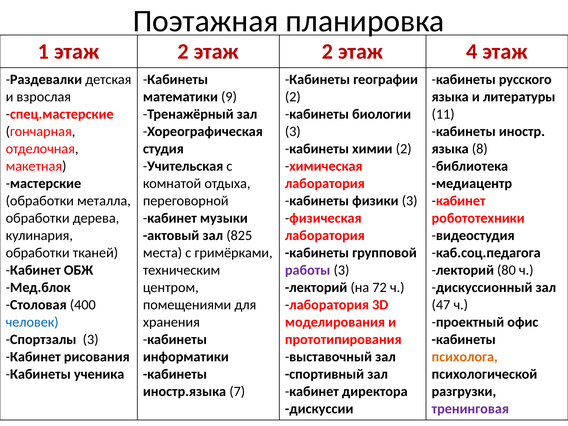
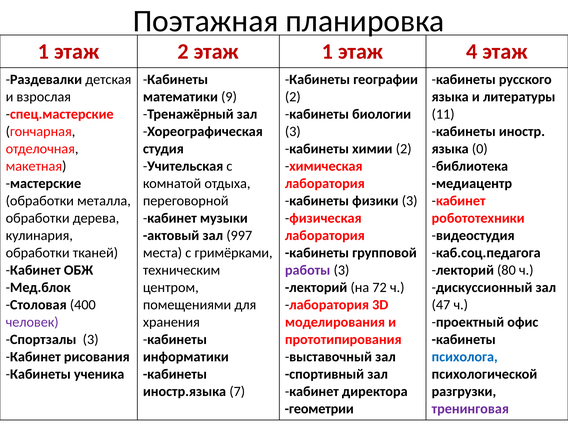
2 этаж 2: 2 -> 1 (328, 52)
8: 8 -> 0 (480, 149)
825: 825 -> 997 (239, 235)
человек colour: blue -> purple (32, 322)
психолога colour: orange -> blue (465, 357)
дискуссии: дискуссии -> геометрии (319, 409)
